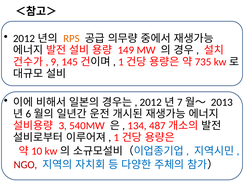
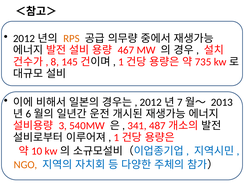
149: 149 -> 467 (126, 50)
9: 9 -> 8 (55, 62)
134: 134 -> 341 (137, 126)
NGO colour: red -> orange (25, 165)
